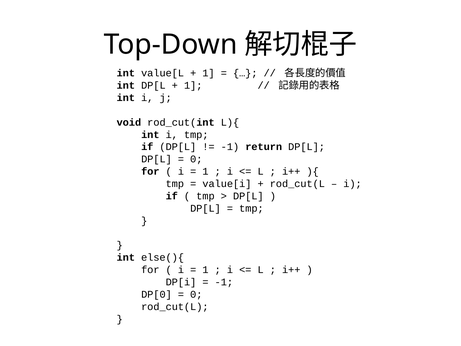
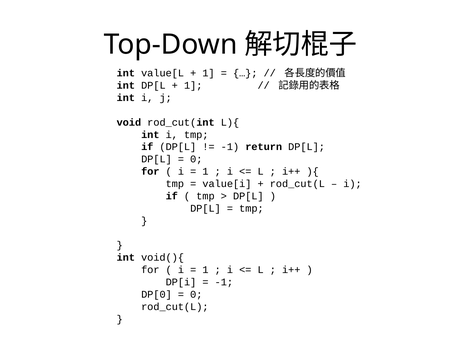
else(){: else(){ -> void(){ (163, 257)
